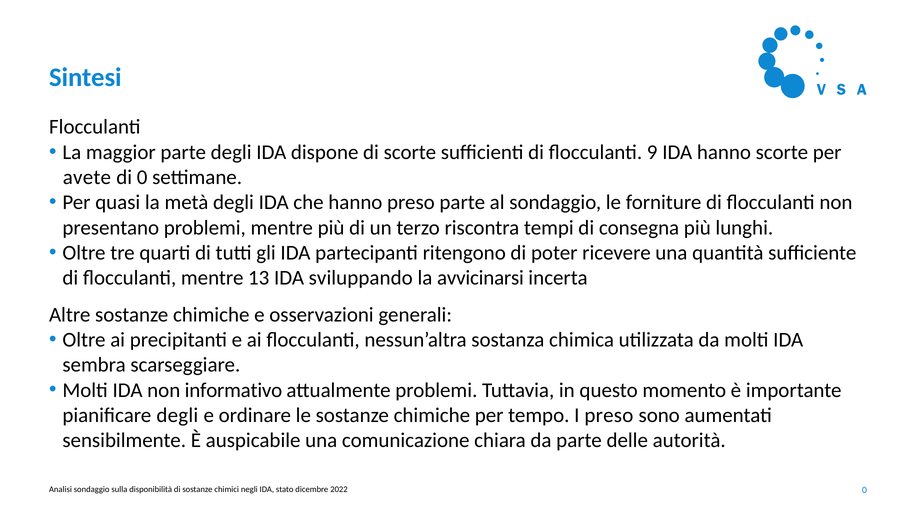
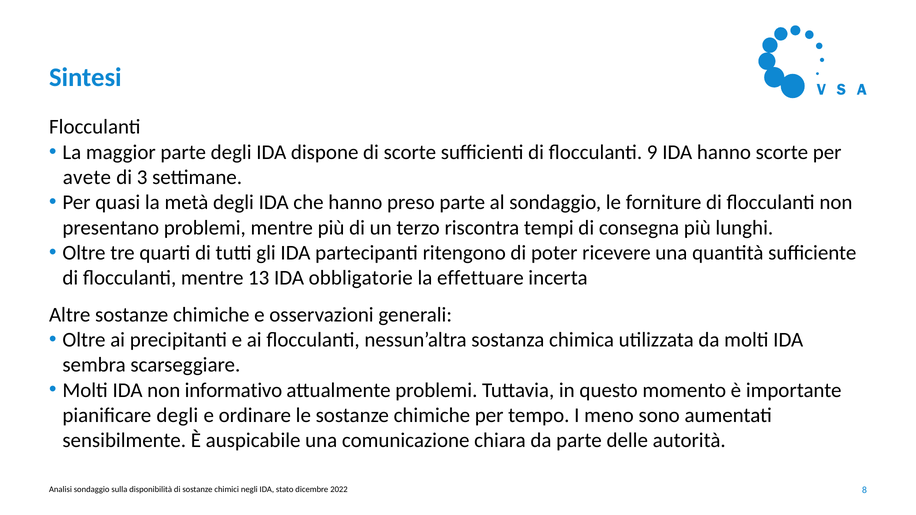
di 0: 0 -> 3 (142, 177)
sviluppando: sviluppando -> obbligatorie (361, 278)
avvicinarsi: avvicinarsi -> effettuare (480, 278)
I preso: preso -> meno (609, 416)
2022 0: 0 -> 8 (865, 490)
